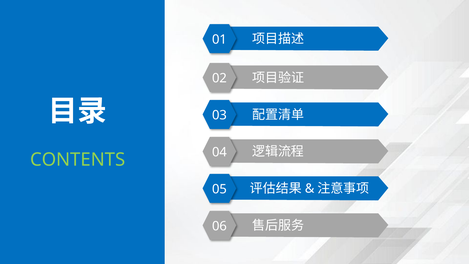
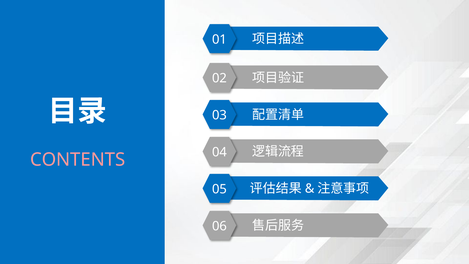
CONTENTS colour: light green -> pink (78, 160)
